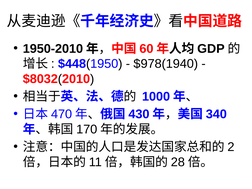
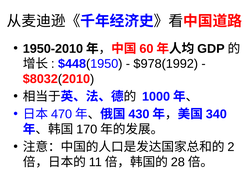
$978(1940: $978(1940 -> $978(1992 (166, 64)
